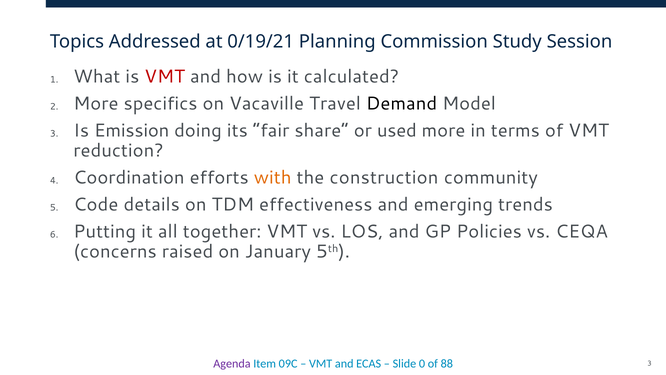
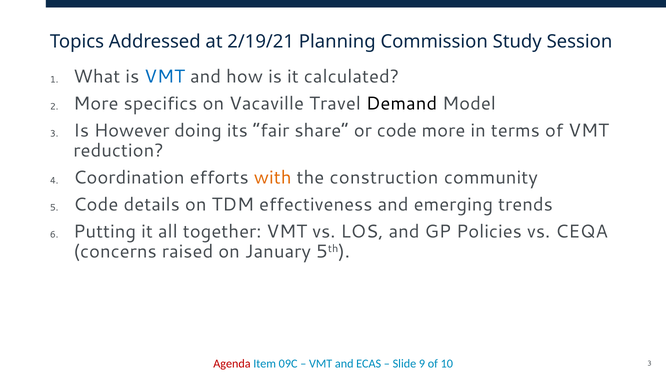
0/19/21: 0/19/21 -> 2/19/21 (261, 42)
VMT colour: red -> blue (165, 77)
Emission: Emission -> However (132, 131)
or used: used -> code (397, 131)
Agenda colour: purple -> red (232, 363)
0: 0 -> 9 (422, 363)
88: 88 -> 10 (447, 363)
